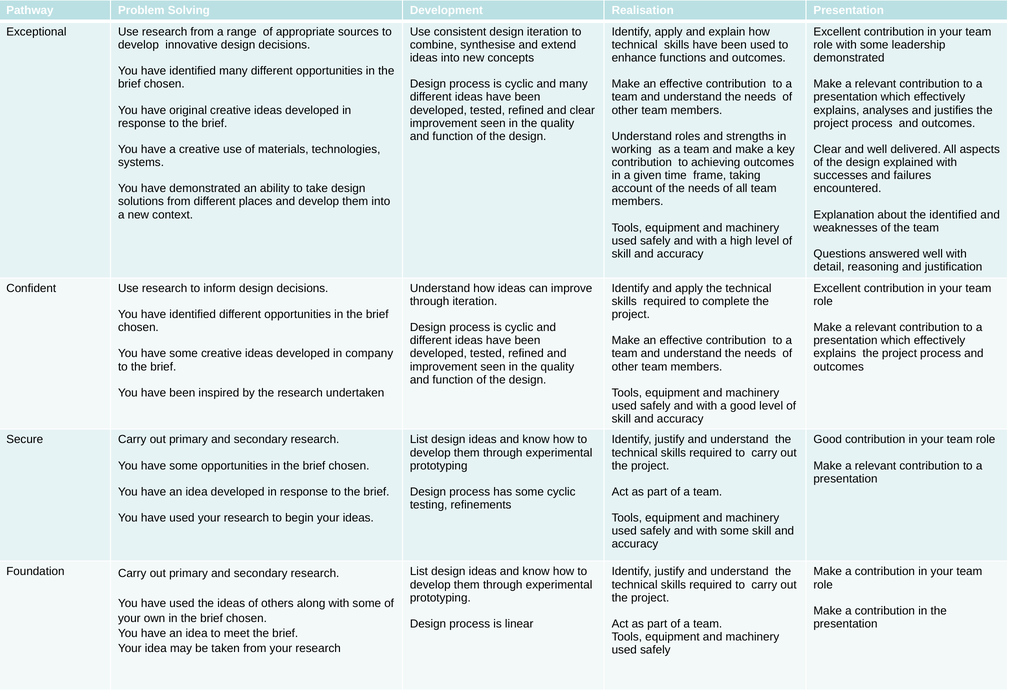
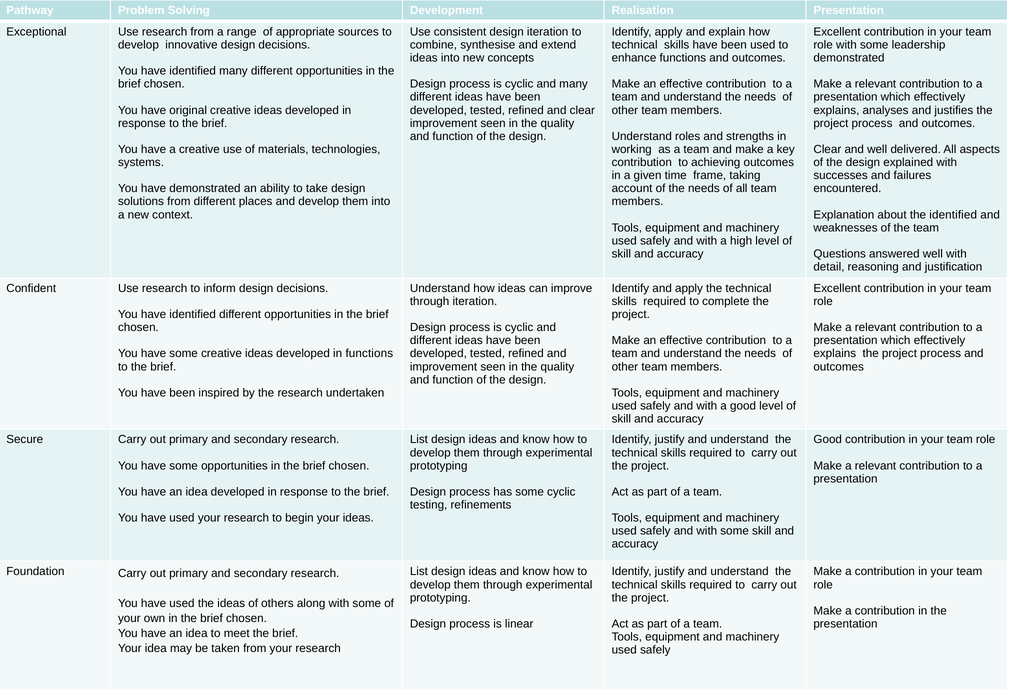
in company: company -> functions (369, 353)
